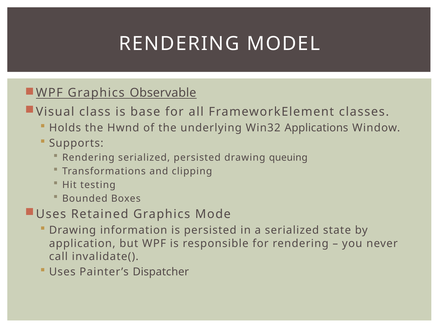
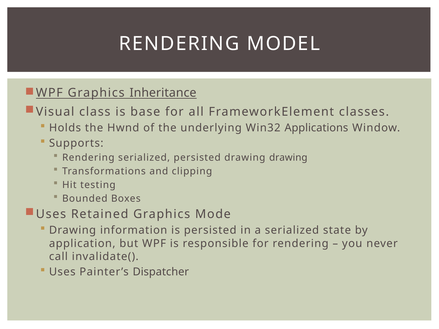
Observable: Observable -> Inheritance (163, 93)
drawing queuing: queuing -> drawing (288, 158)
